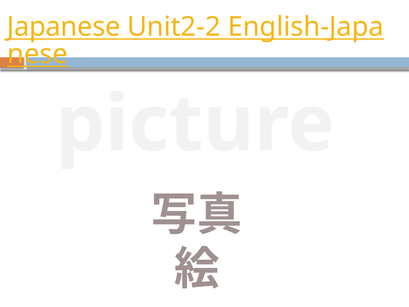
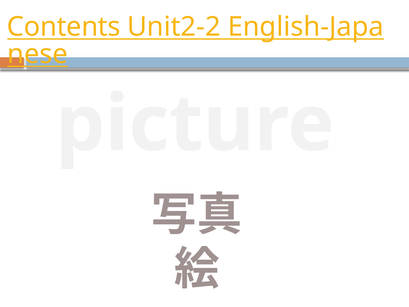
Japanese: Japanese -> Contents (64, 27)
